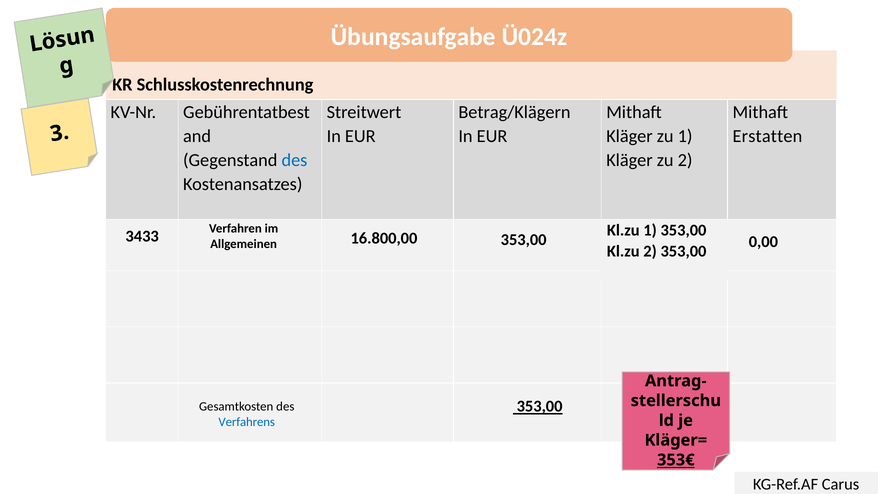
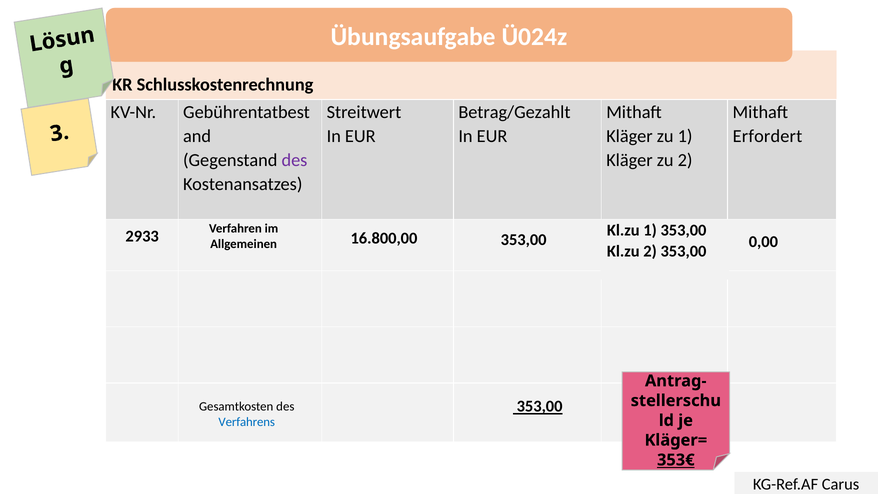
Betrag/Klägern: Betrag/Klägern -> Betrag/Gezahlt (514, 112)
Erstatten: Erstatten -> Erfordert (767, 136)
des colour: blue -> purple (294, 160)
3433: 3433 -> 2933 (142, 236)
